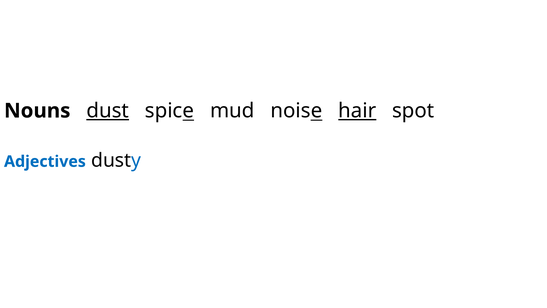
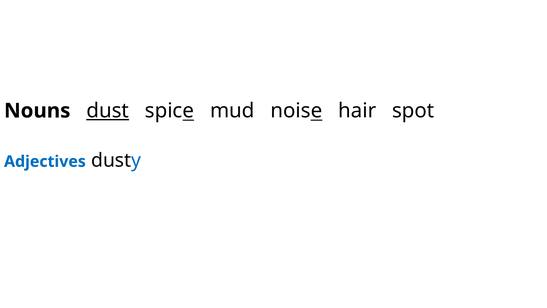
hair underline: present -> none (357, 111)
